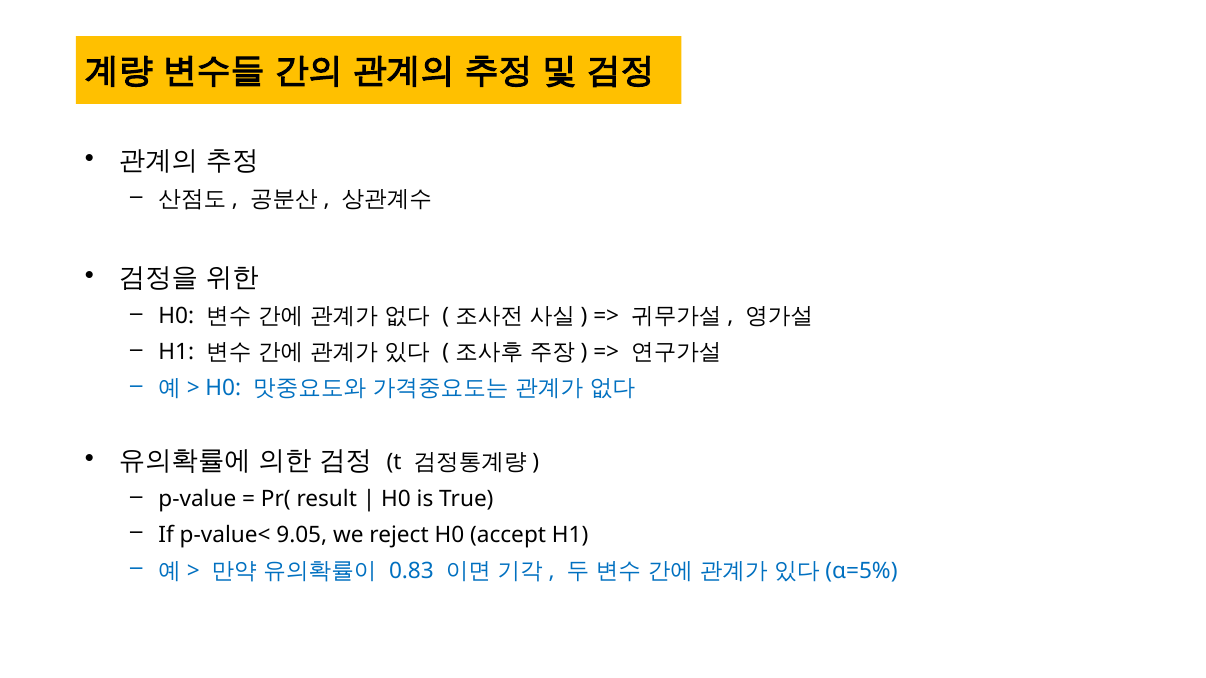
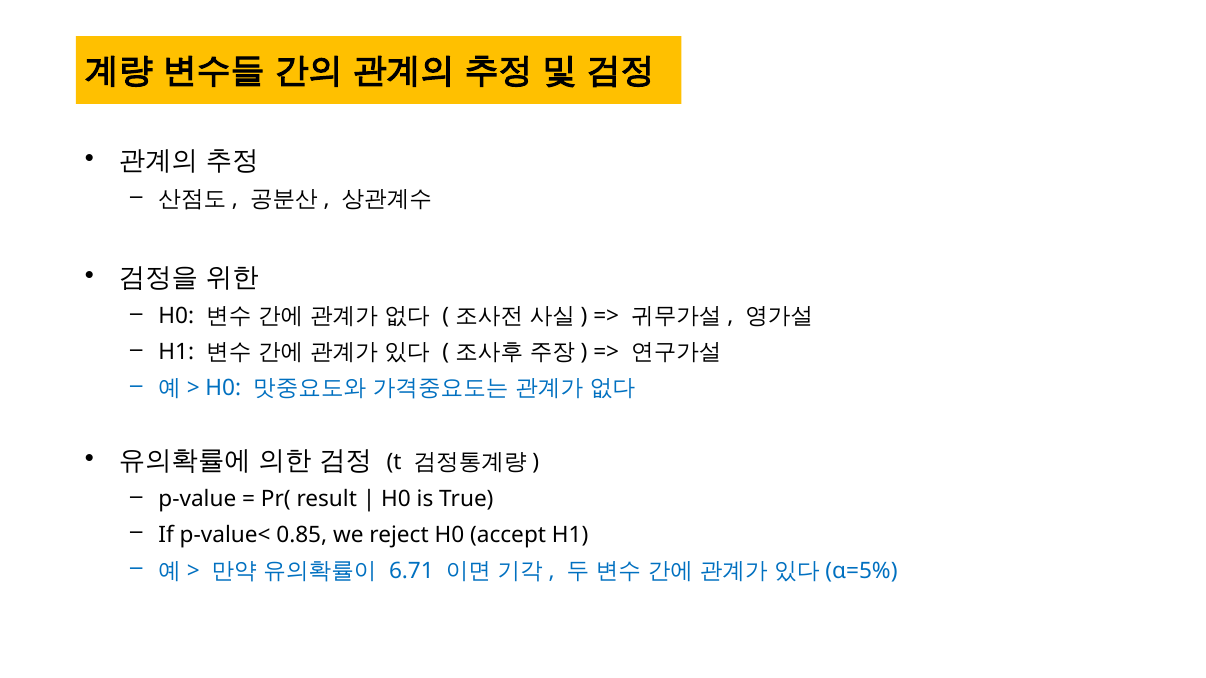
9.05: 9.05 -> 0.85 (302, 535)
0.83: 0.83 -> 6.71 (411, 571)
